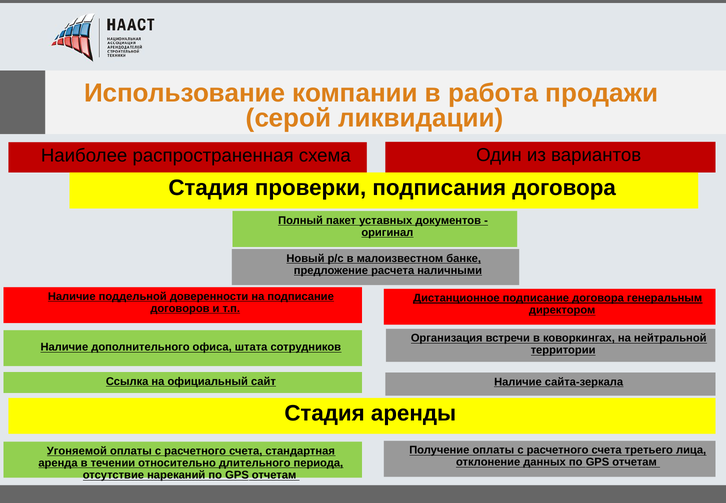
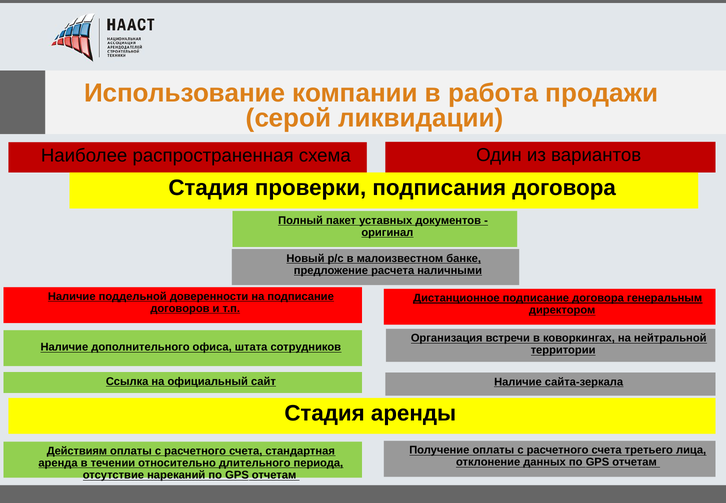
Угоняемой: Угоняемой -> Действиям (77, 451)
